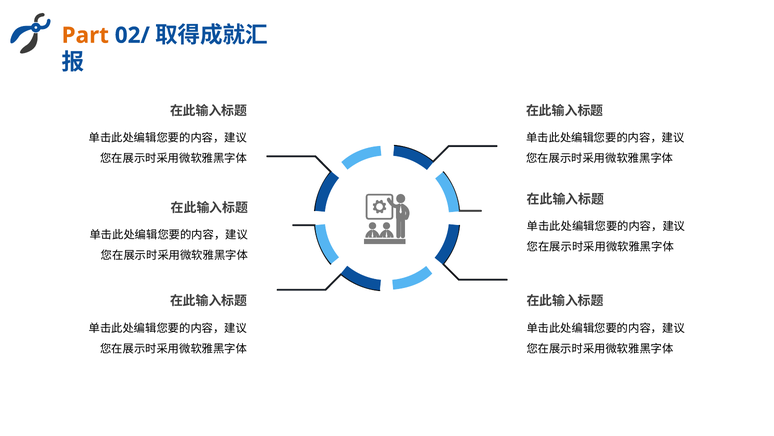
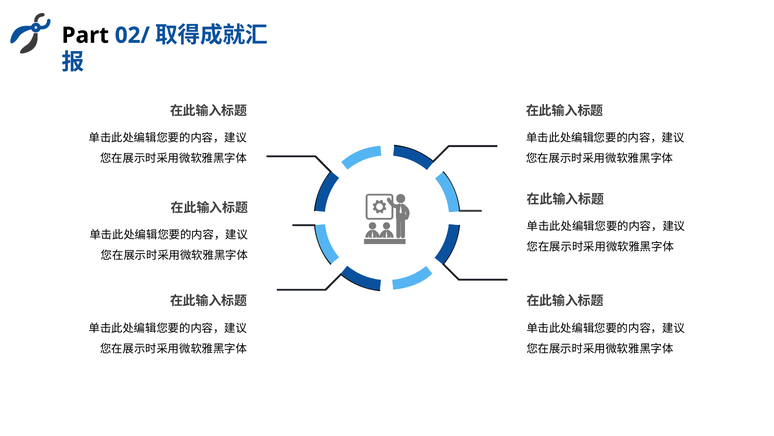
Part colour: orange -> black (85, 35)
